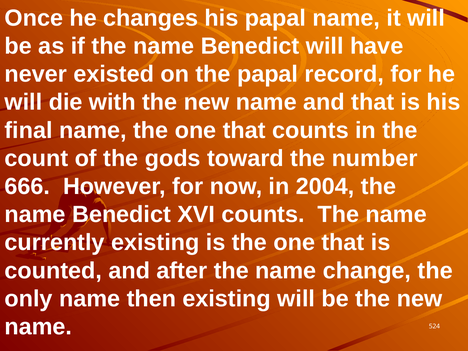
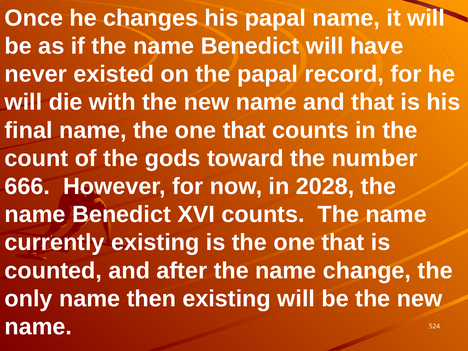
2004: 2004 -> 2028 (325, 186)
